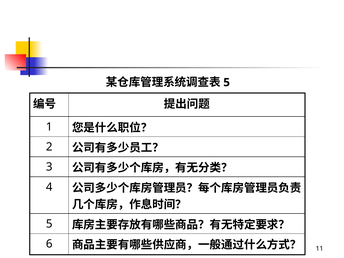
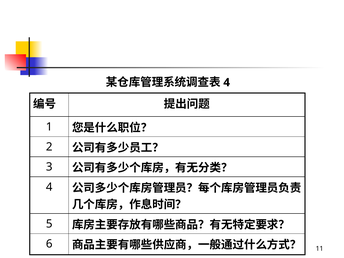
5: 5 -> 4 (227, 82)
